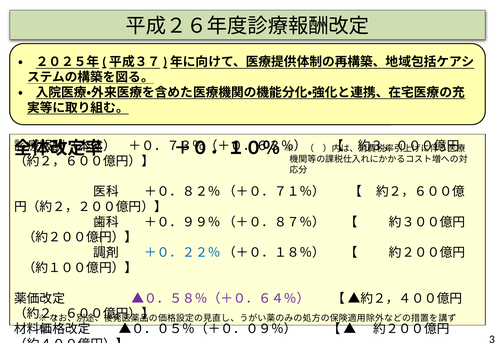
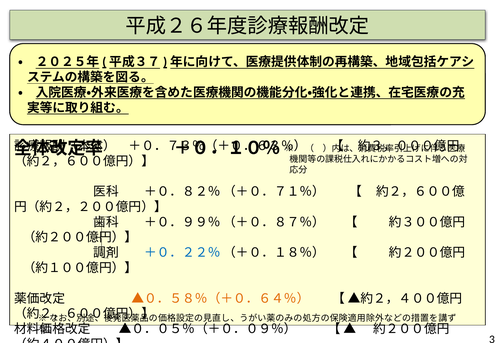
▲０．５８％（＋０．６４％） colour: purple -> orange (220, 298)
